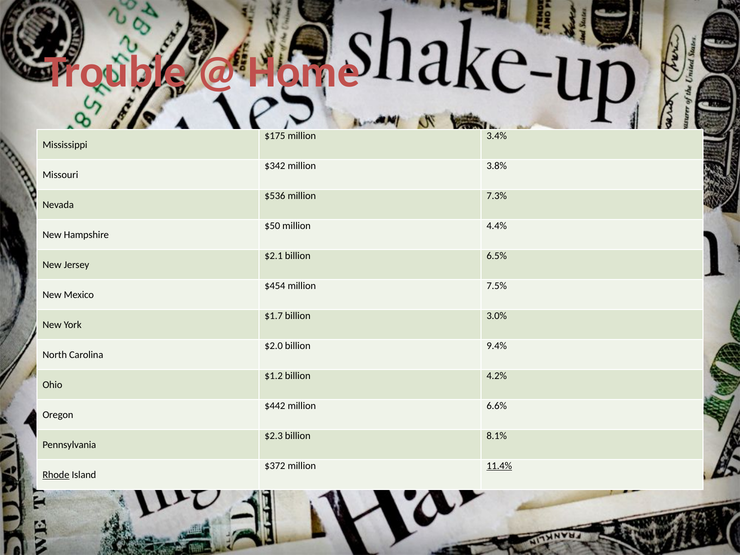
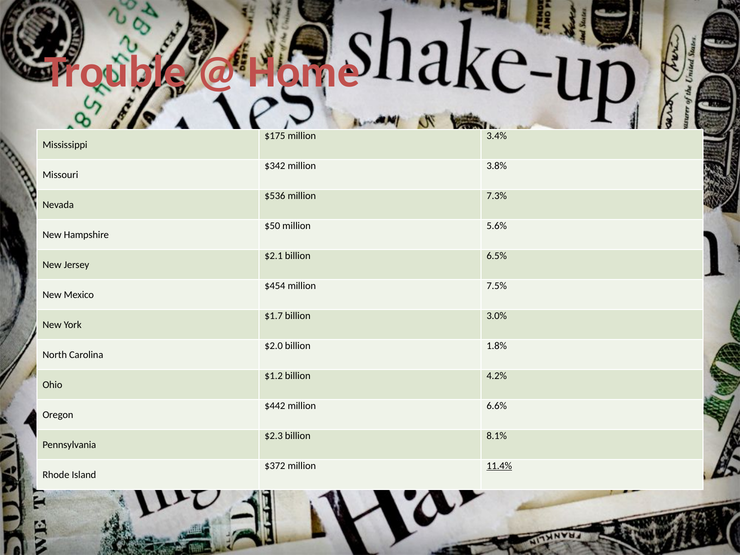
4.4%: 4.4% -> 5.6% (497, 226)
9.4%: 9.4% -> 1.8% (497, 346)
Rhode underline: present -> none (56, 475)
